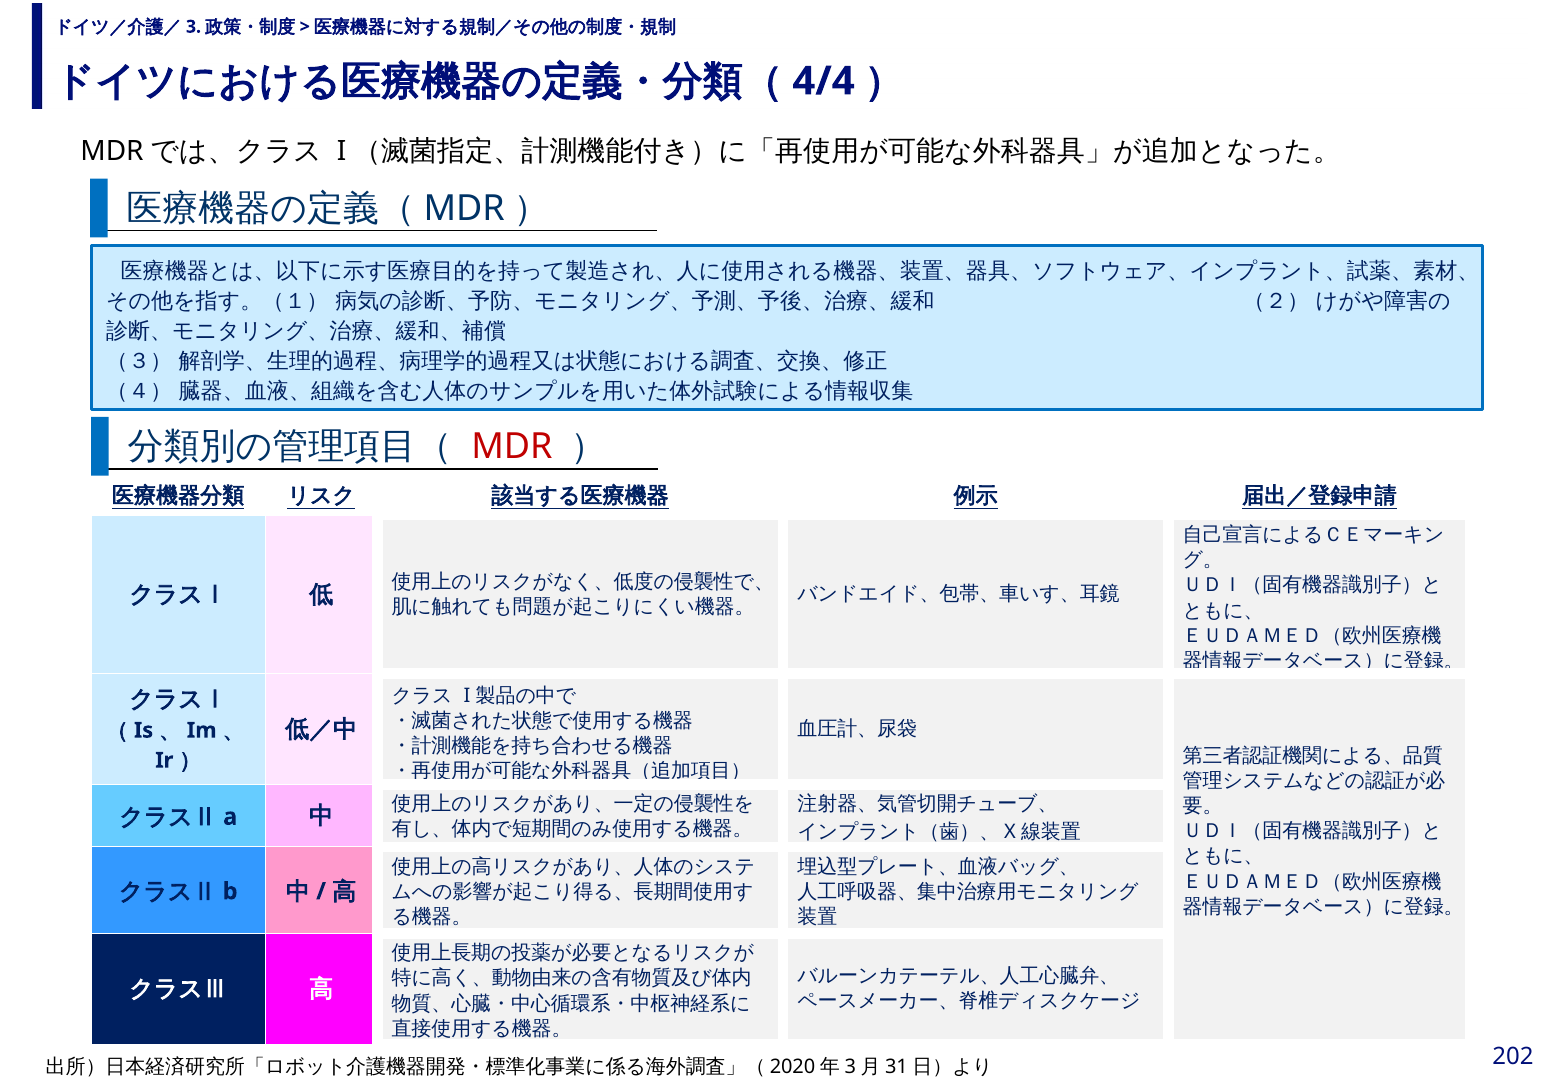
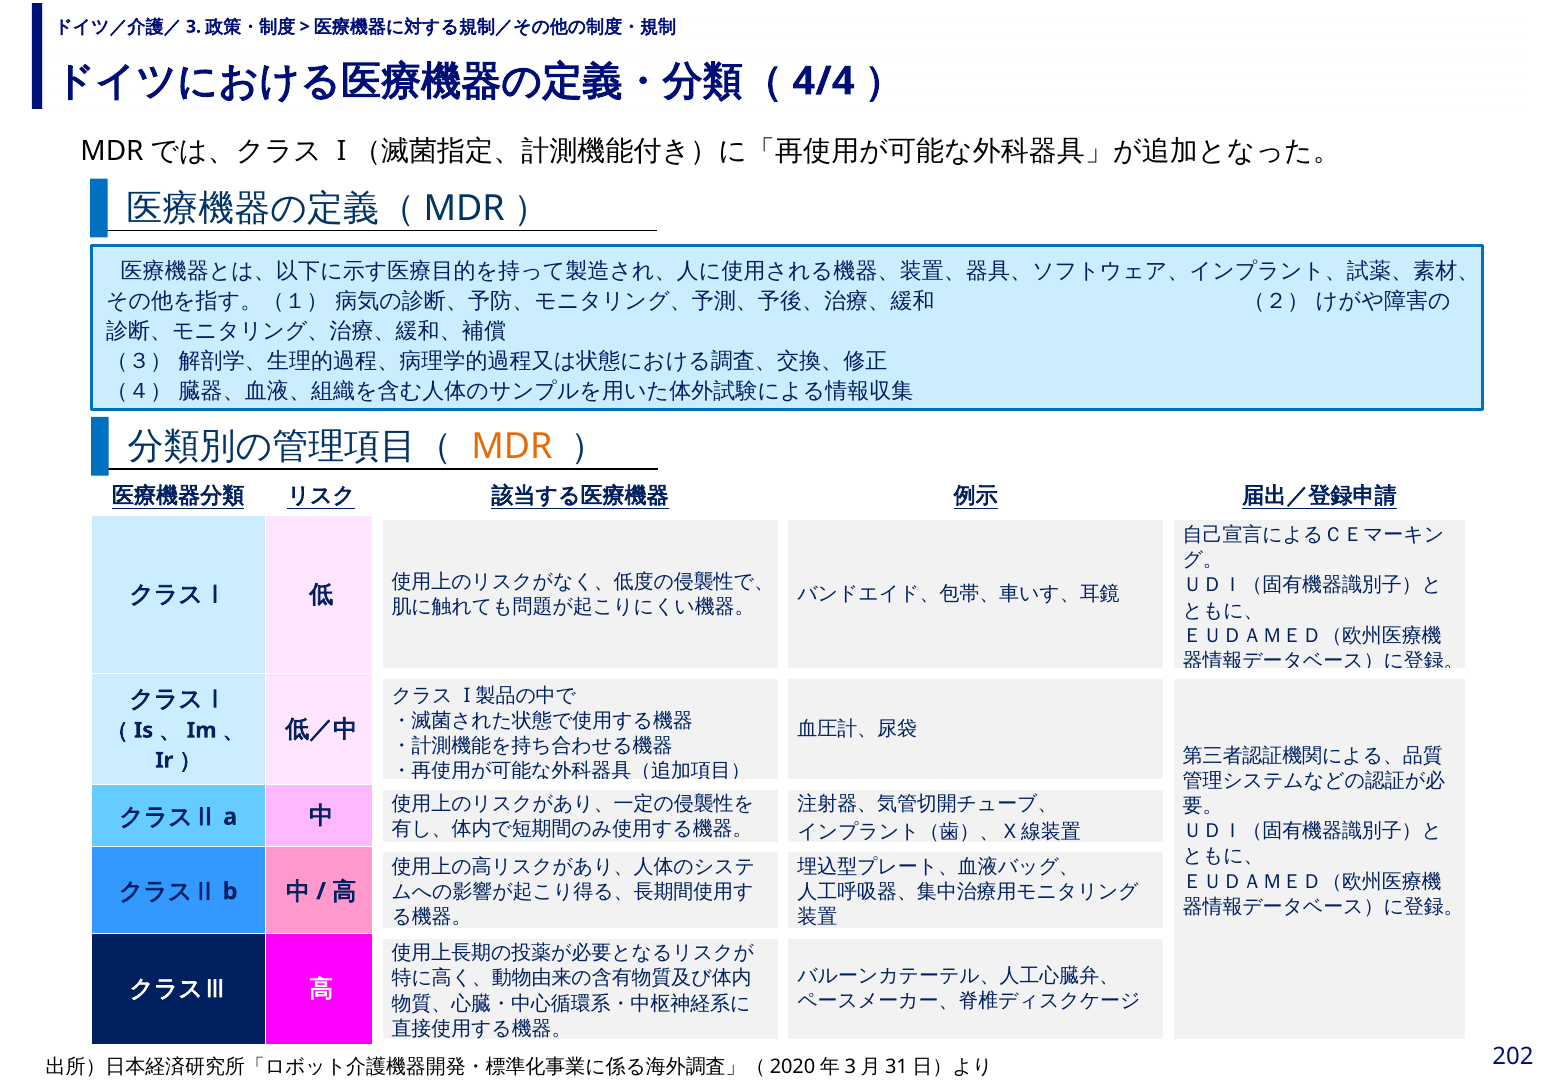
MDR colour: red -> orange (512, 446)
